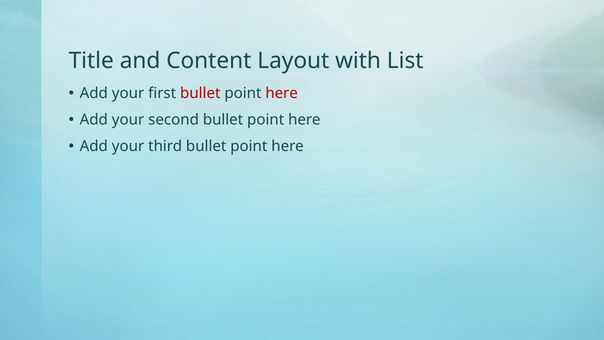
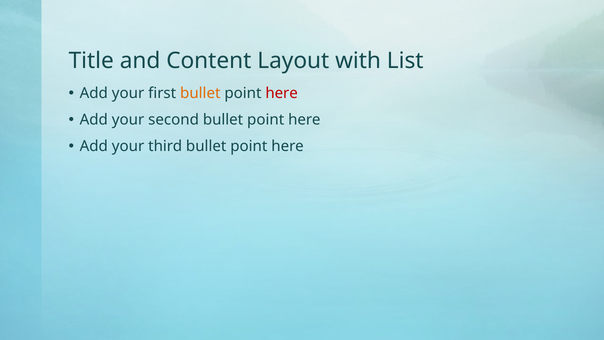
bullet colour: red -> orange (200, 93)
